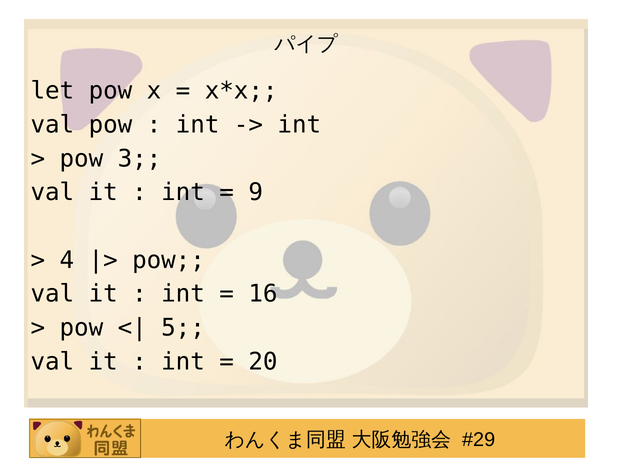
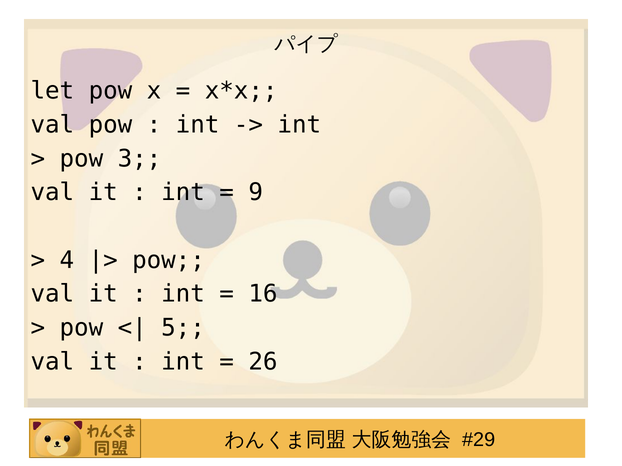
20: 20 -> 26 (263, 362)
